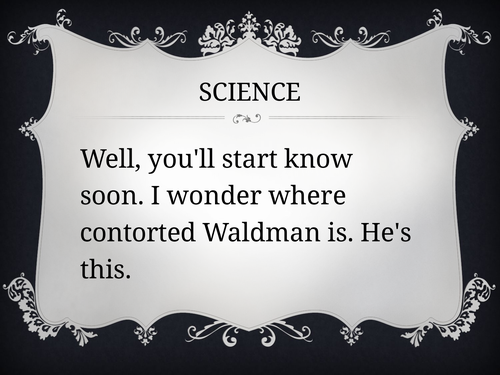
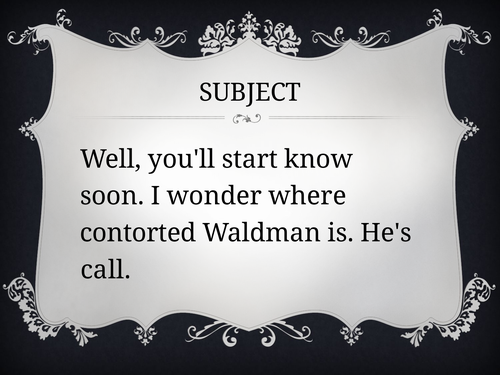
SCIENCE: SCIENCE -> SUBJECT (250, 93)
this: this -> call (106, 270)
